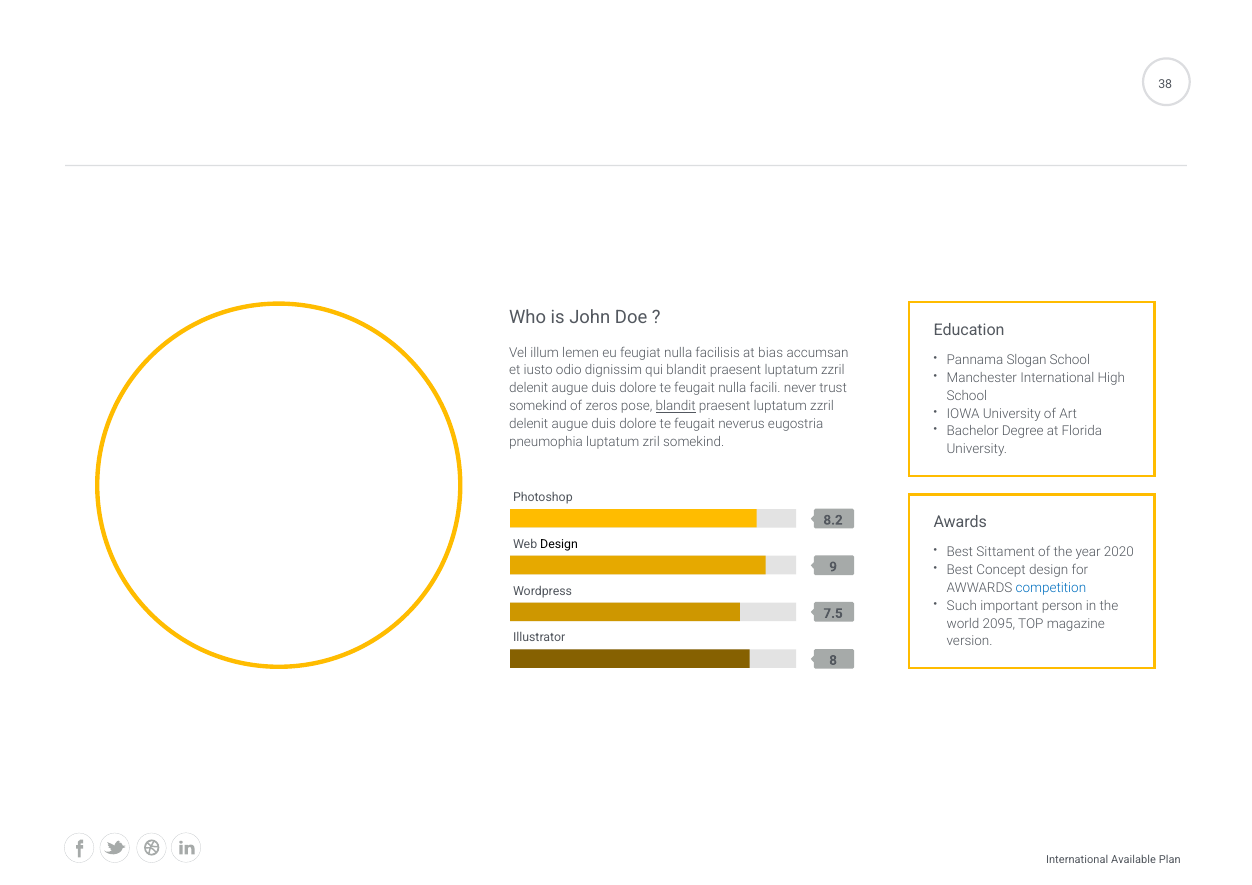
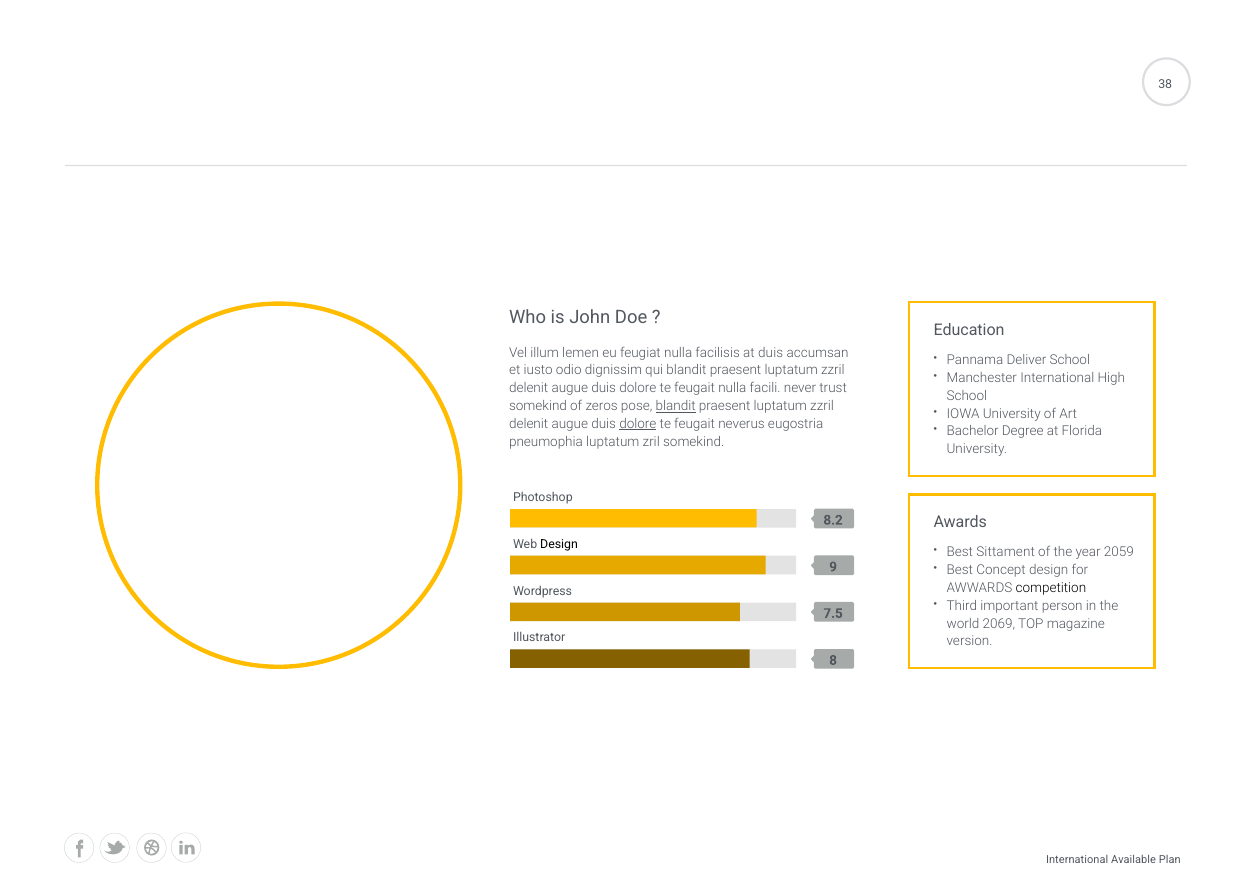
at bias: bias -> duis (771, 353)
Slogan: Slogan -> Deliver (1027, 360)
dolore underline: none -> present (638, 424)
2020: 2020 -> 2059 (1119, 552)
competition colour: blue -> black (1051, 588)
Such: Such -> Third (962, 606)
2095: 2095 -> 2069 (999, 624)
